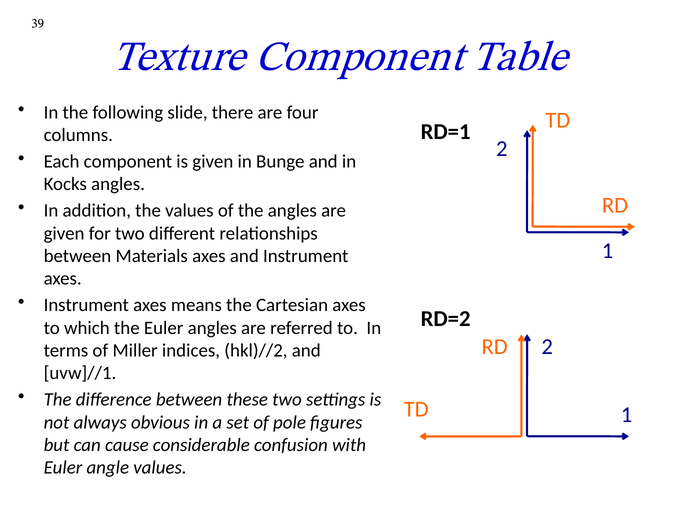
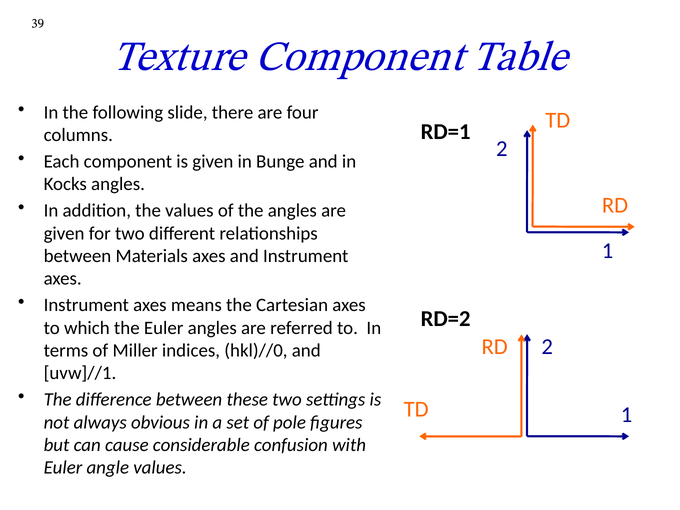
hkl)//2: hkl)//2 -> hkl)//0 (256, 350)
